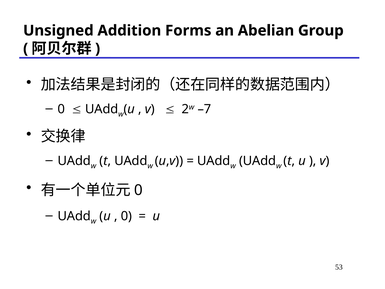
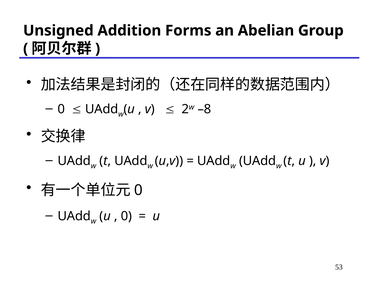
–7: –7 -> –8 (204, 109)
